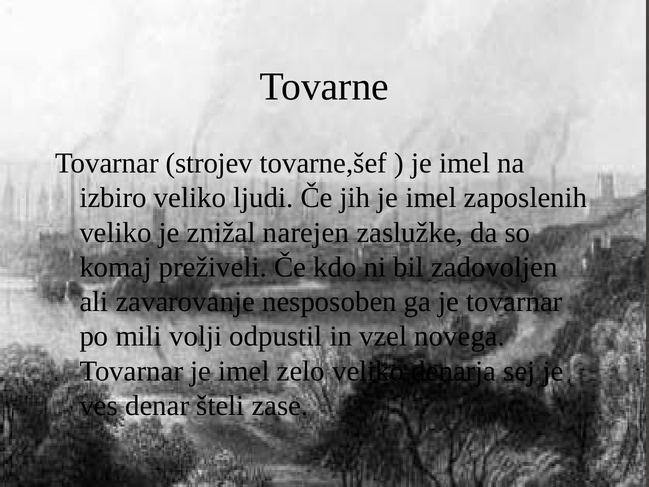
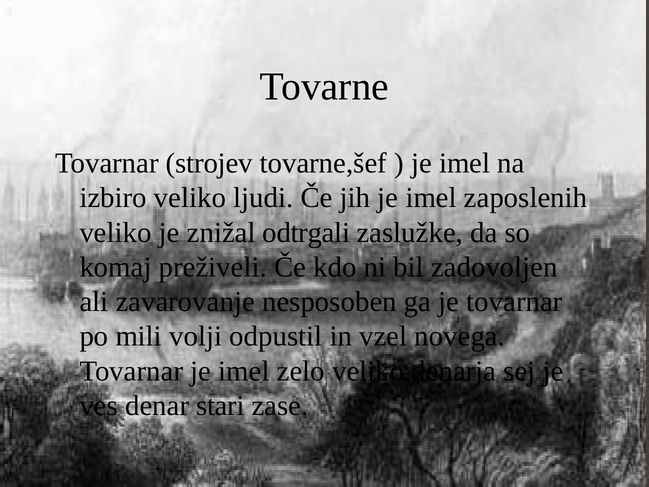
narejen: narejen -> odtrgali (306, 232)
šteli: šteli -> stari (221, 406)
